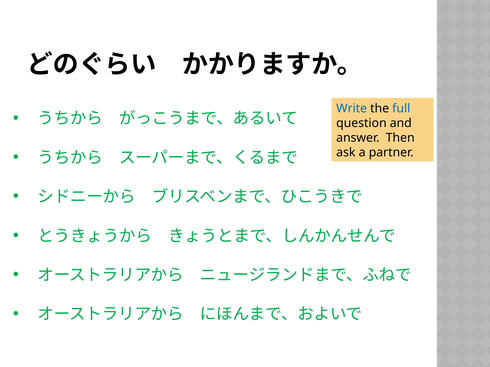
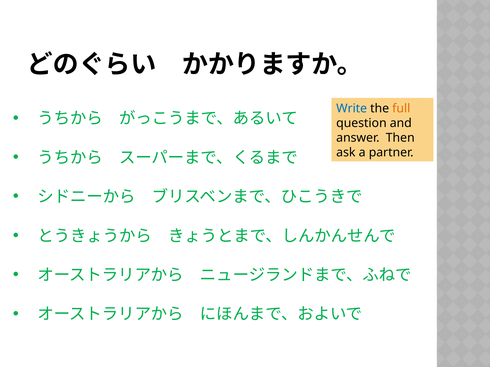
full colour: blue -> orange (401, 109)
